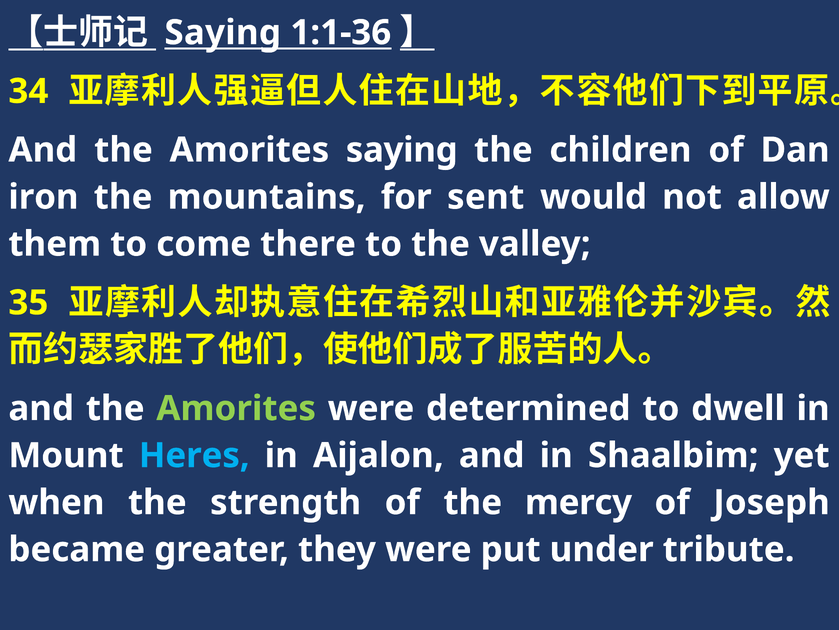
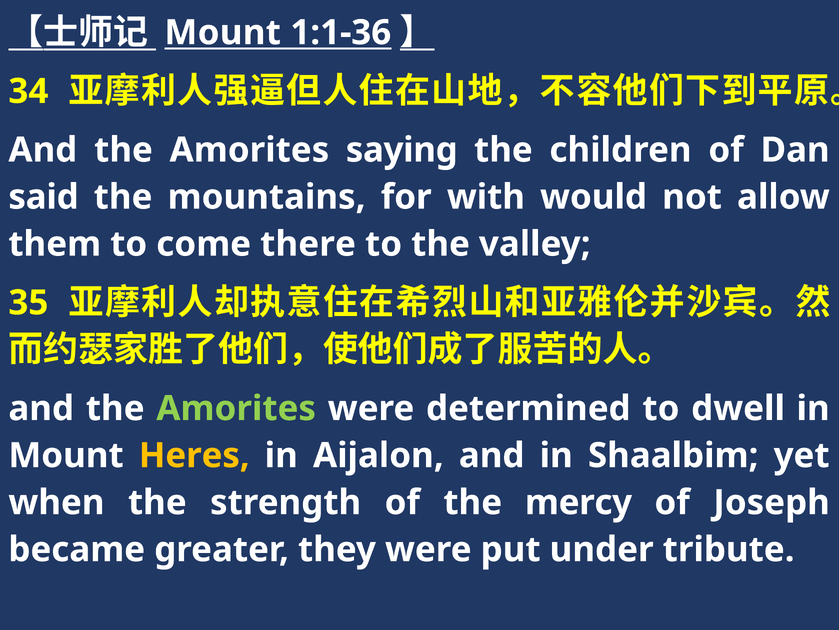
Saying: Saying -> Mount (223, 33)
iron: iron -> said (44, 197)
sent: sent -> with (486, 197)
Heres colour: light blue -> yellow (194, 455)
